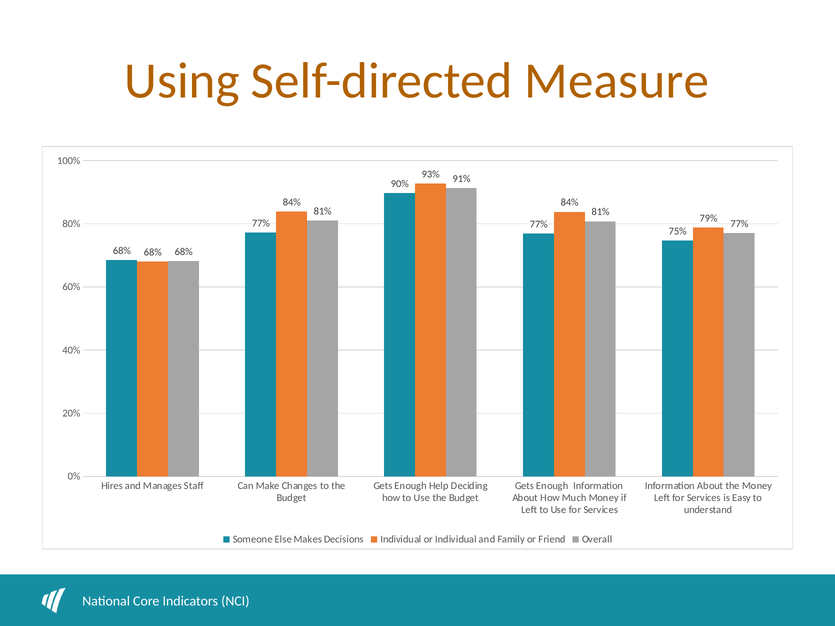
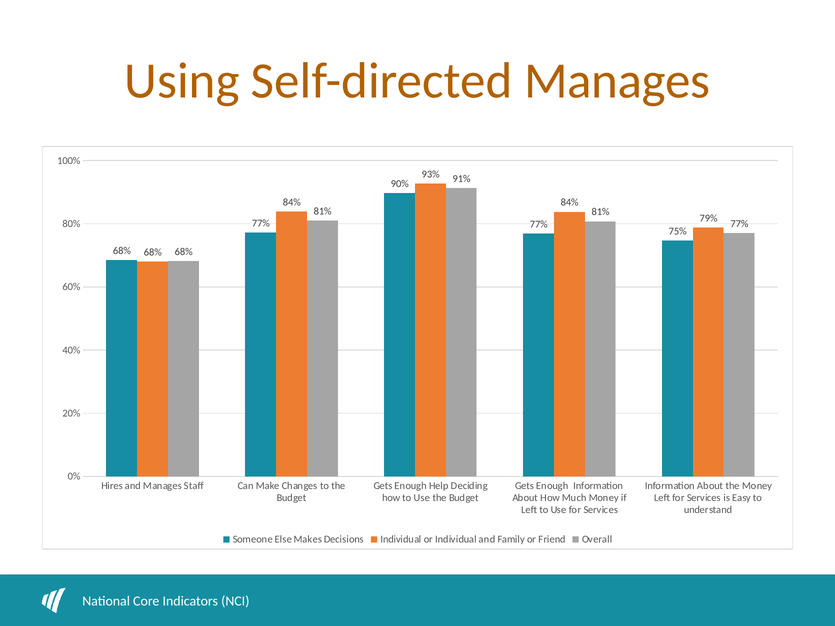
Self-directed Measure: Measure -> Manages (617, 81)
